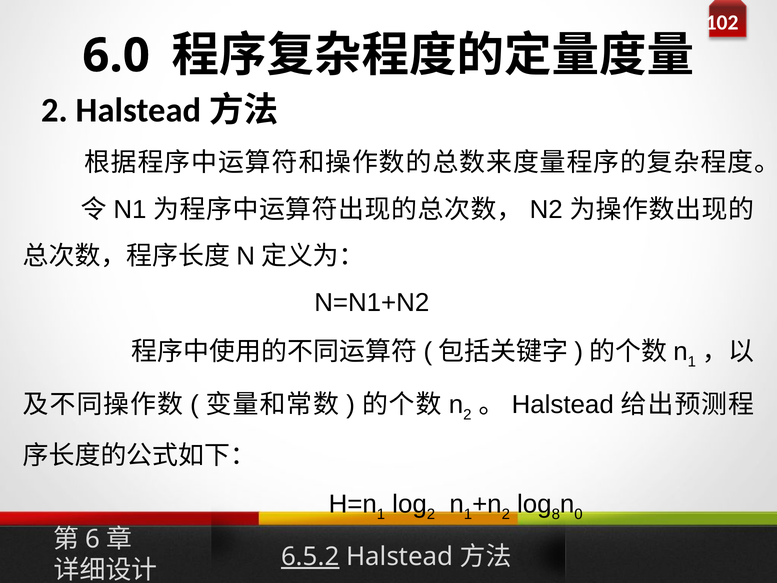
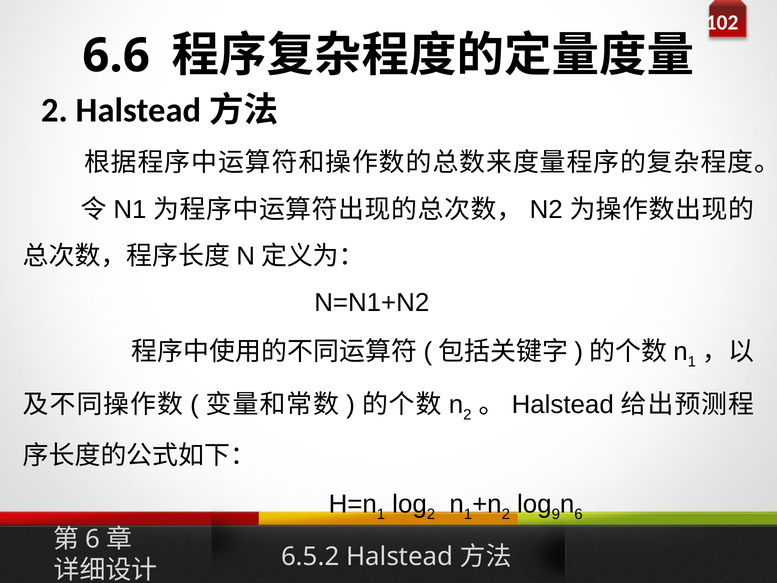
6.0: 6.0 -> 6.6 (116, 56)
8: 8 -> 9 (556, 514)
0: 0 -> 6 (578, 514)
6.5.2 underline: present -> none (310, 557)
